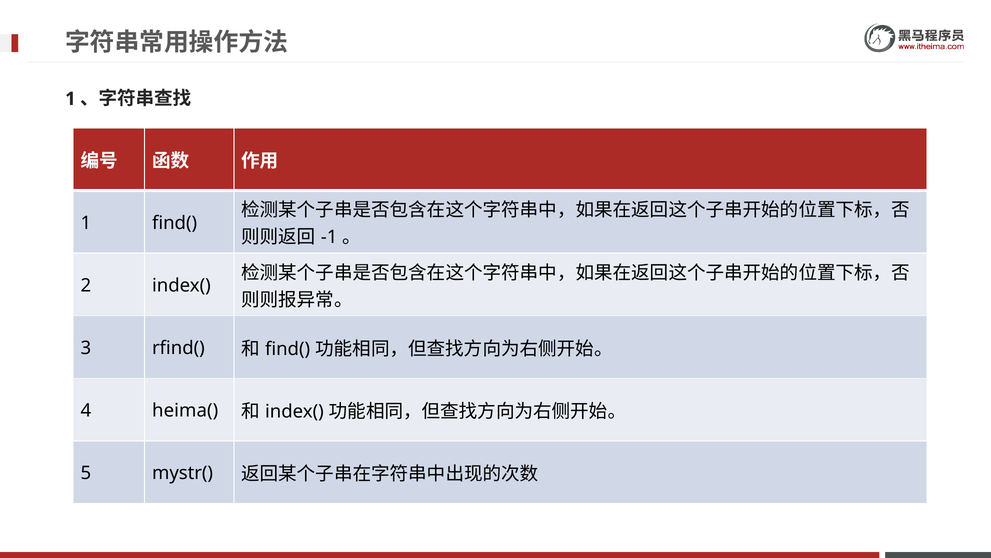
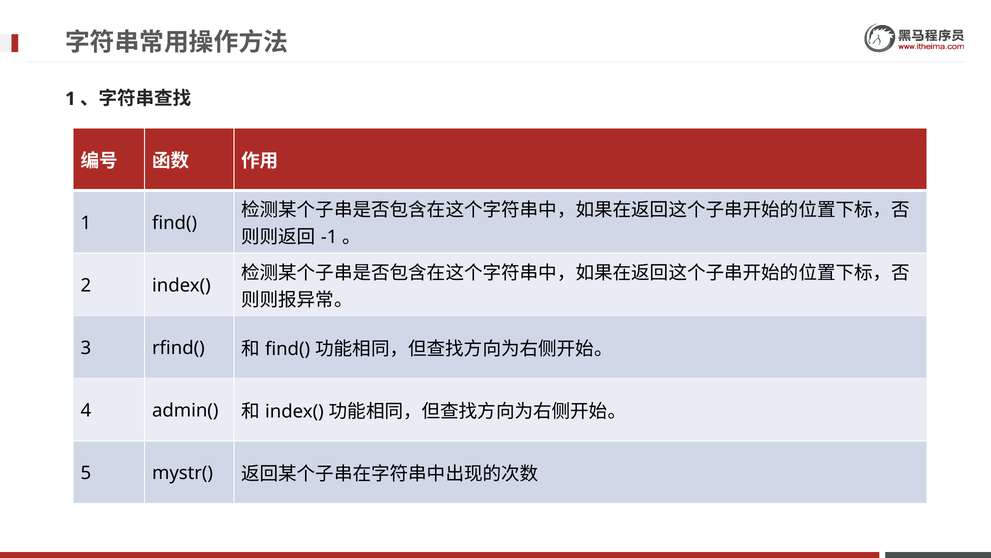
heima(: heima( -> admin( (185, 410)
